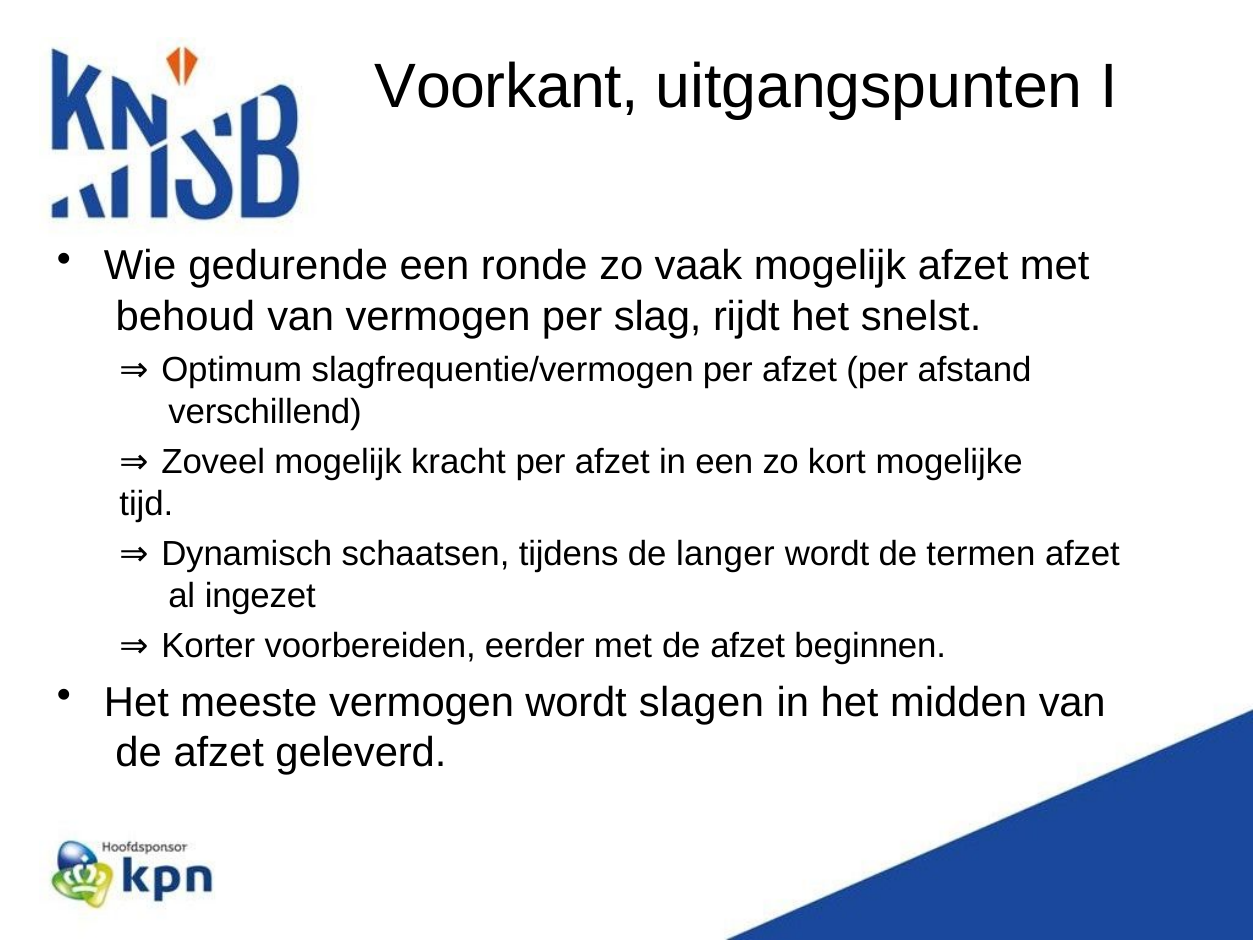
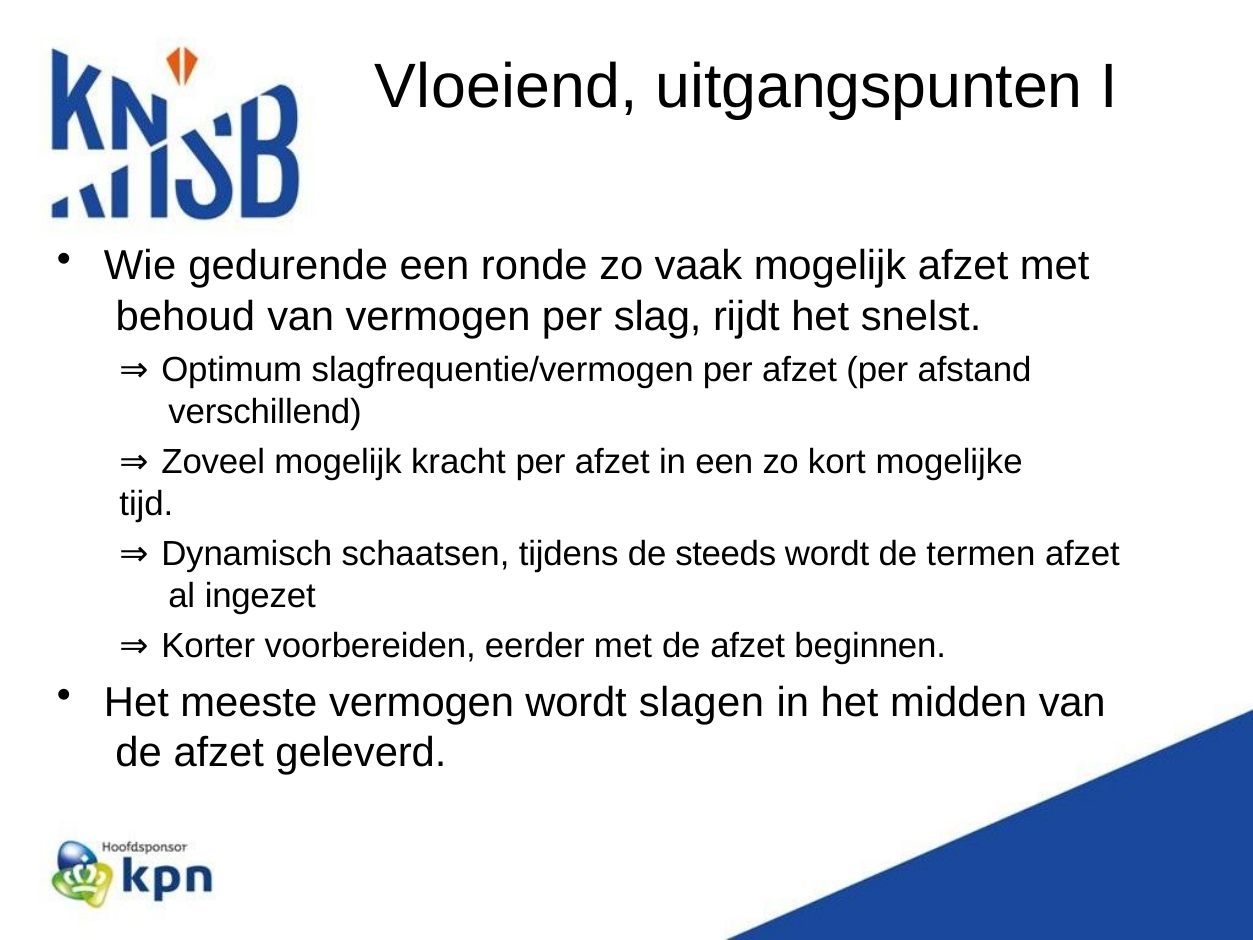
Voorkant: Voorkant -> Vloeiend (507, 87)
langer: langer -> steeds (726, 554)
